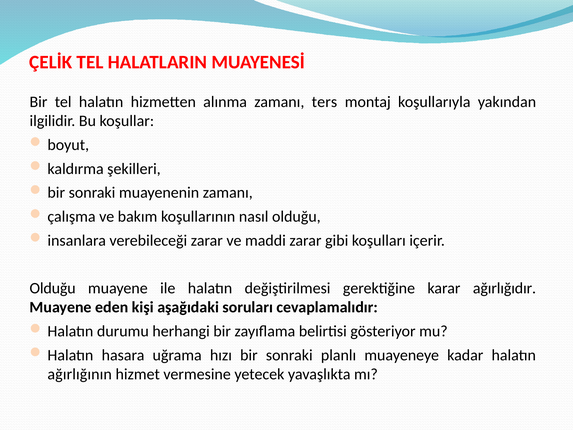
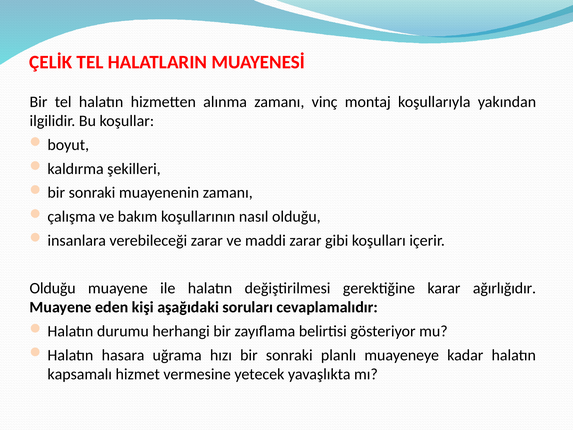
ters: ters -> vinç (325, 102)
ağırlığının: ağırlığının -> kapsamalı (80, 374)
